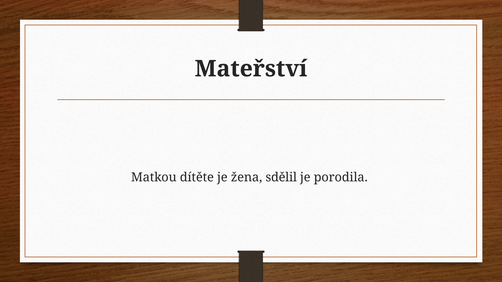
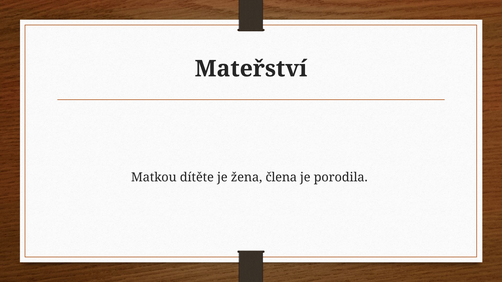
sdělil: sdělil -> člena (281, 178)
